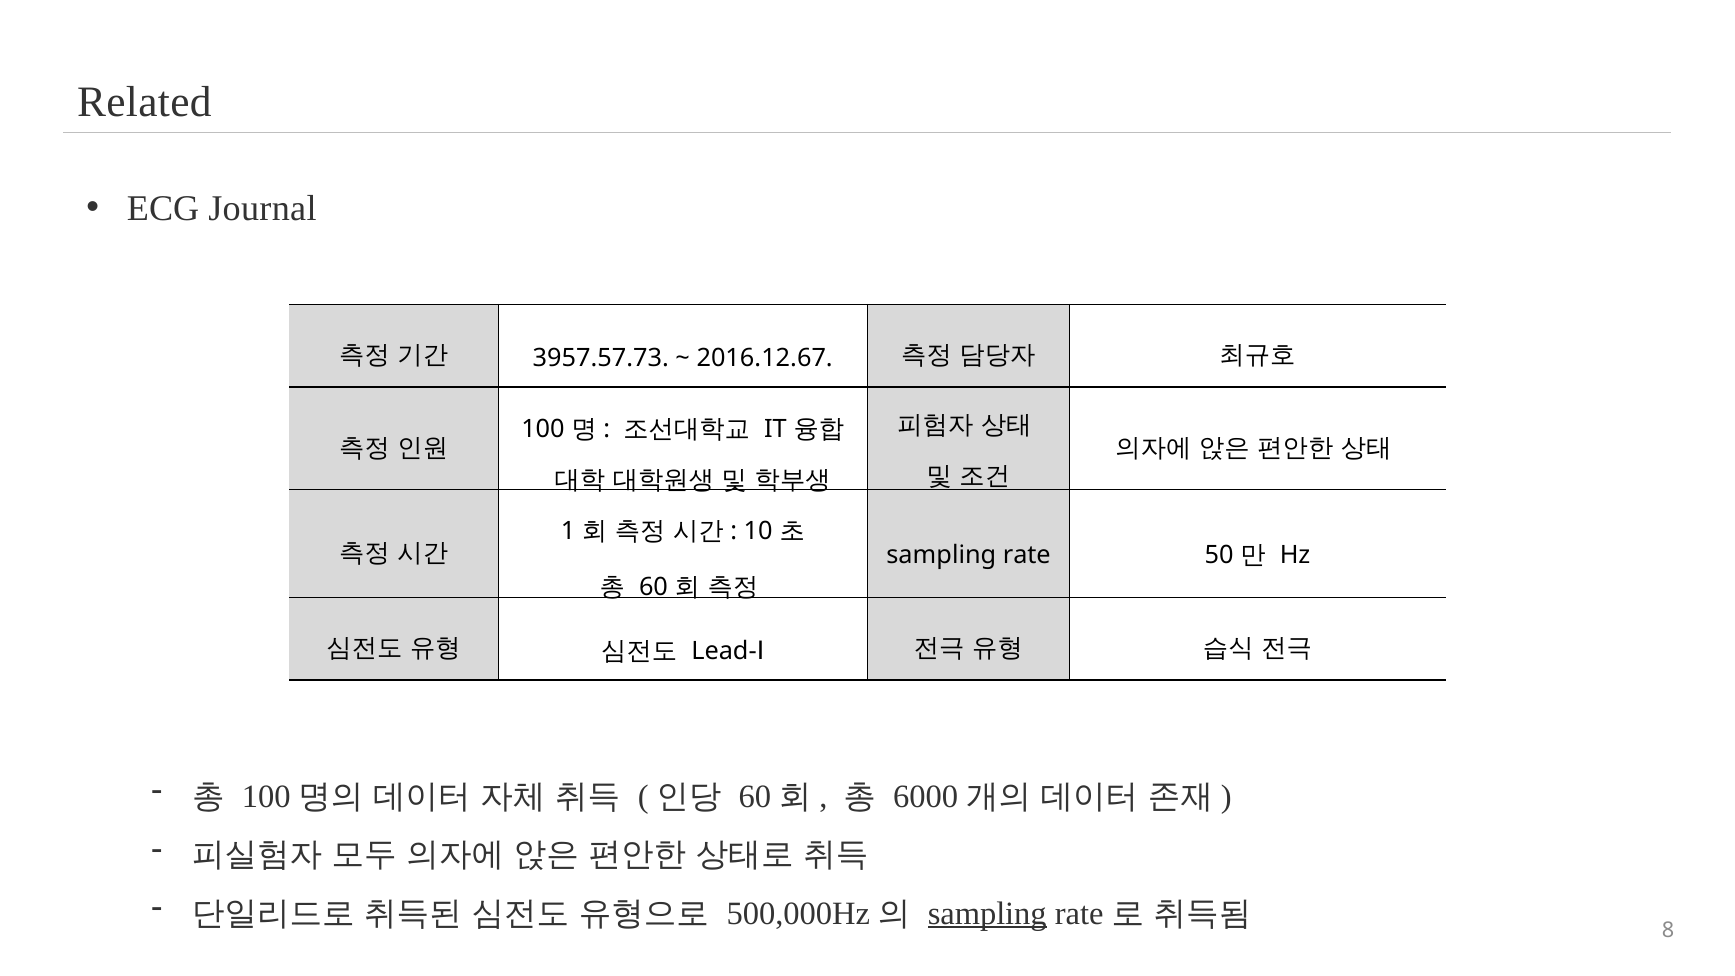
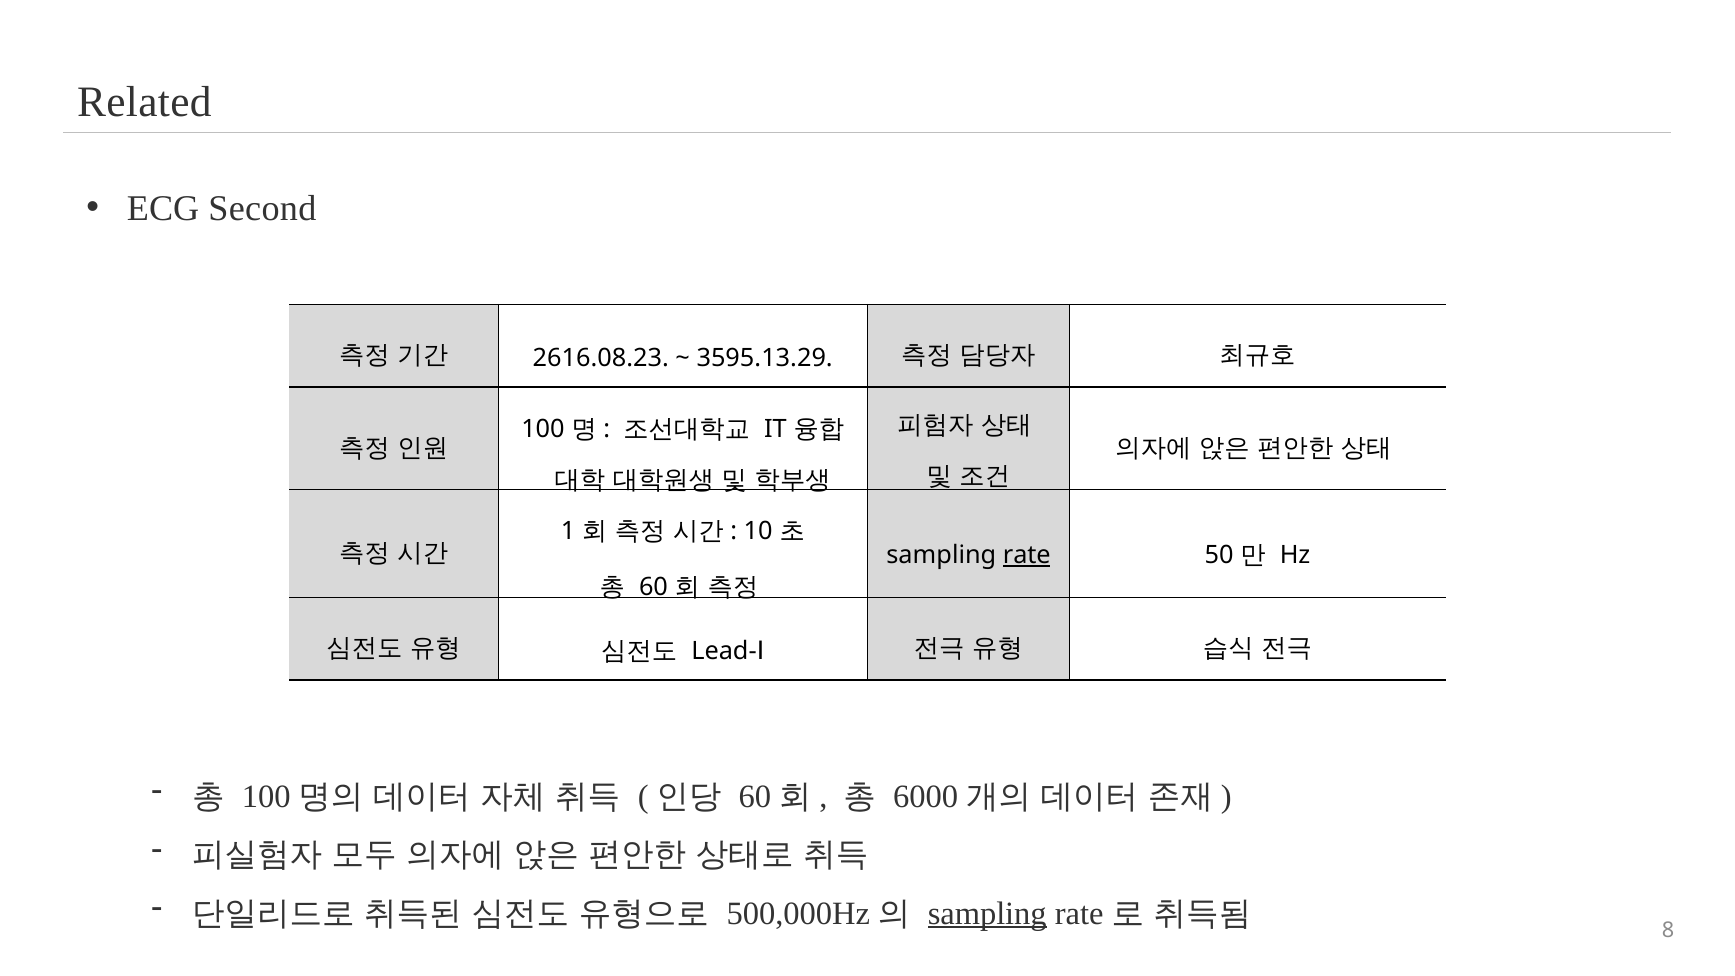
Journal: Journal -> Second (262, 209)
3957.57.73: 3957.57.73 -> 2616.08.23 (601, 358)
2016.12.67: 2016.12.67 -> 3595.13.29 (765, 358)
rate underline: none -> present (1027, 555)
